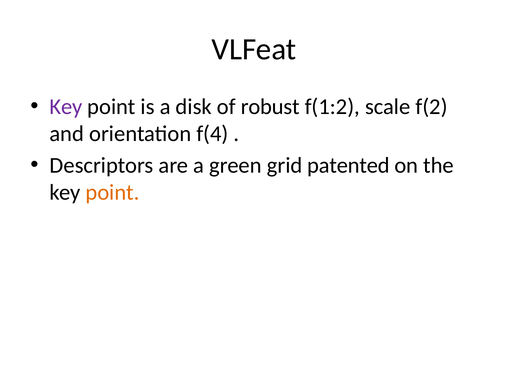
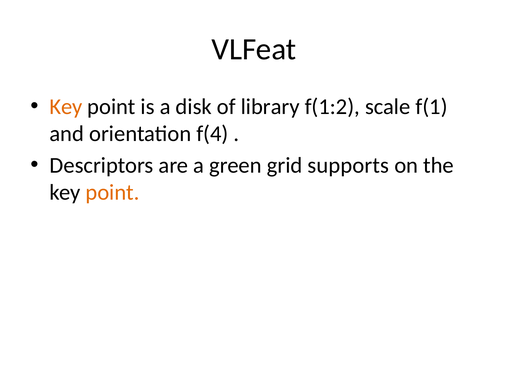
Key colour: purple -> orange (66, 107)
robust: robust -> library (270, 107)
f(2: f(2 -> f(1 (432, 107)
patented: patented -> supports (348, 165)
